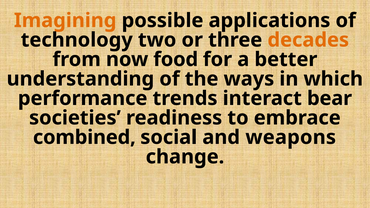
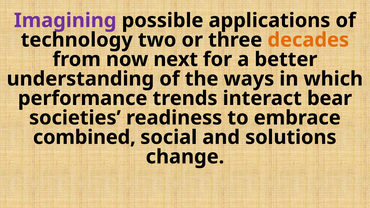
Imagining colour: orange -> purple (65, 21)
food: food -> next (176, 59)
weapons: weapons -> solutions (291, 137)
